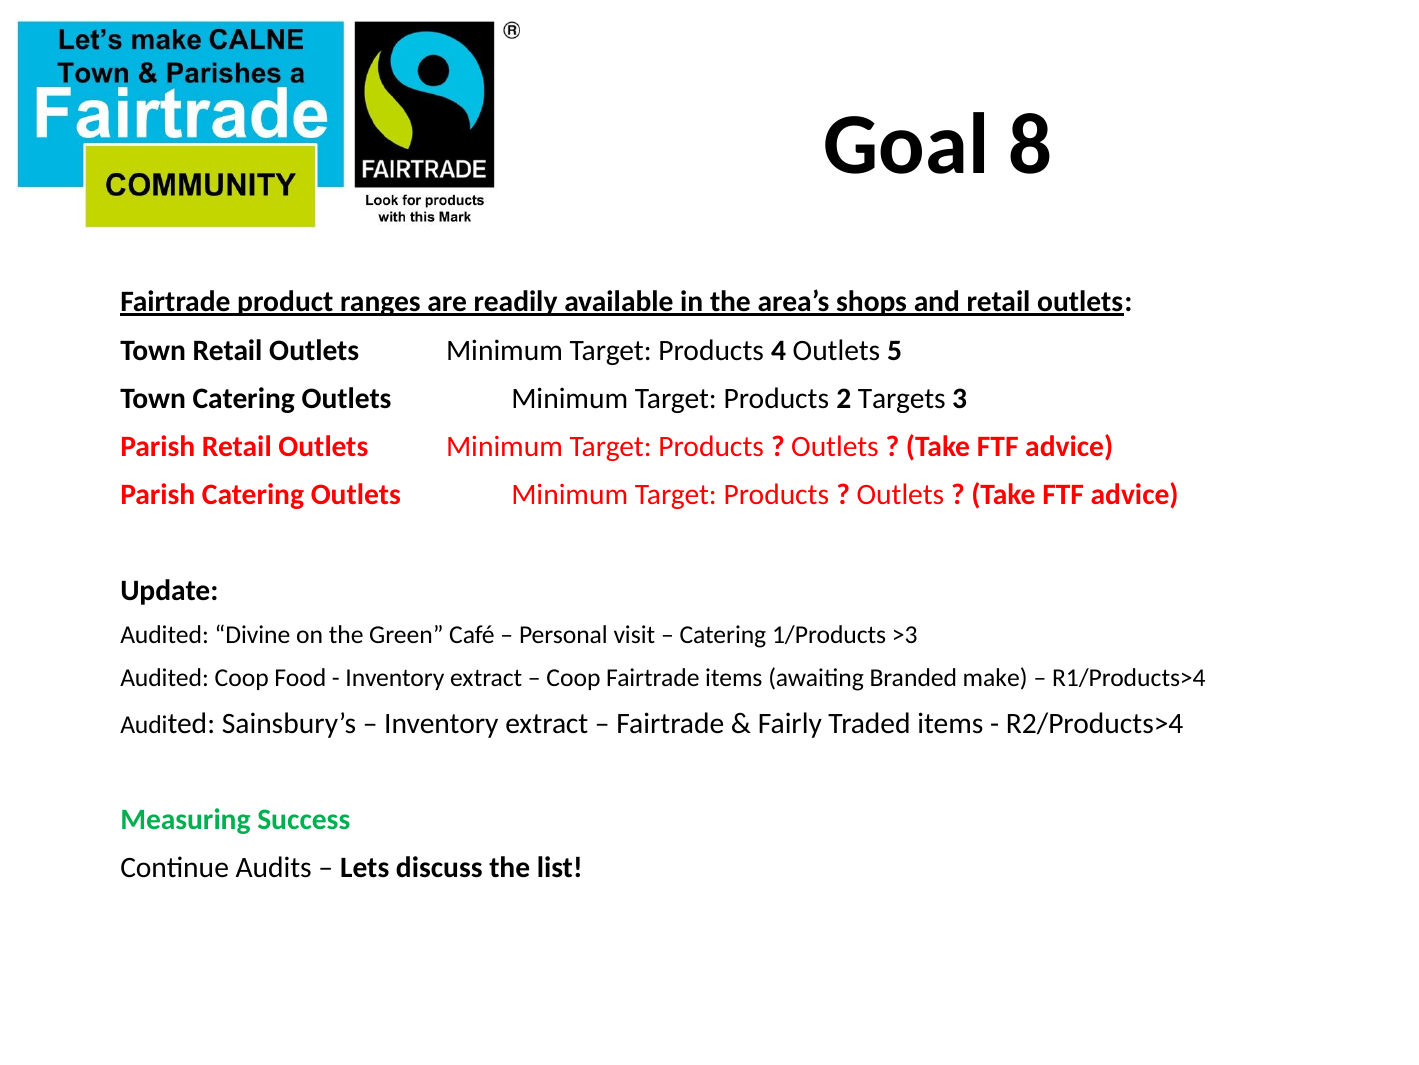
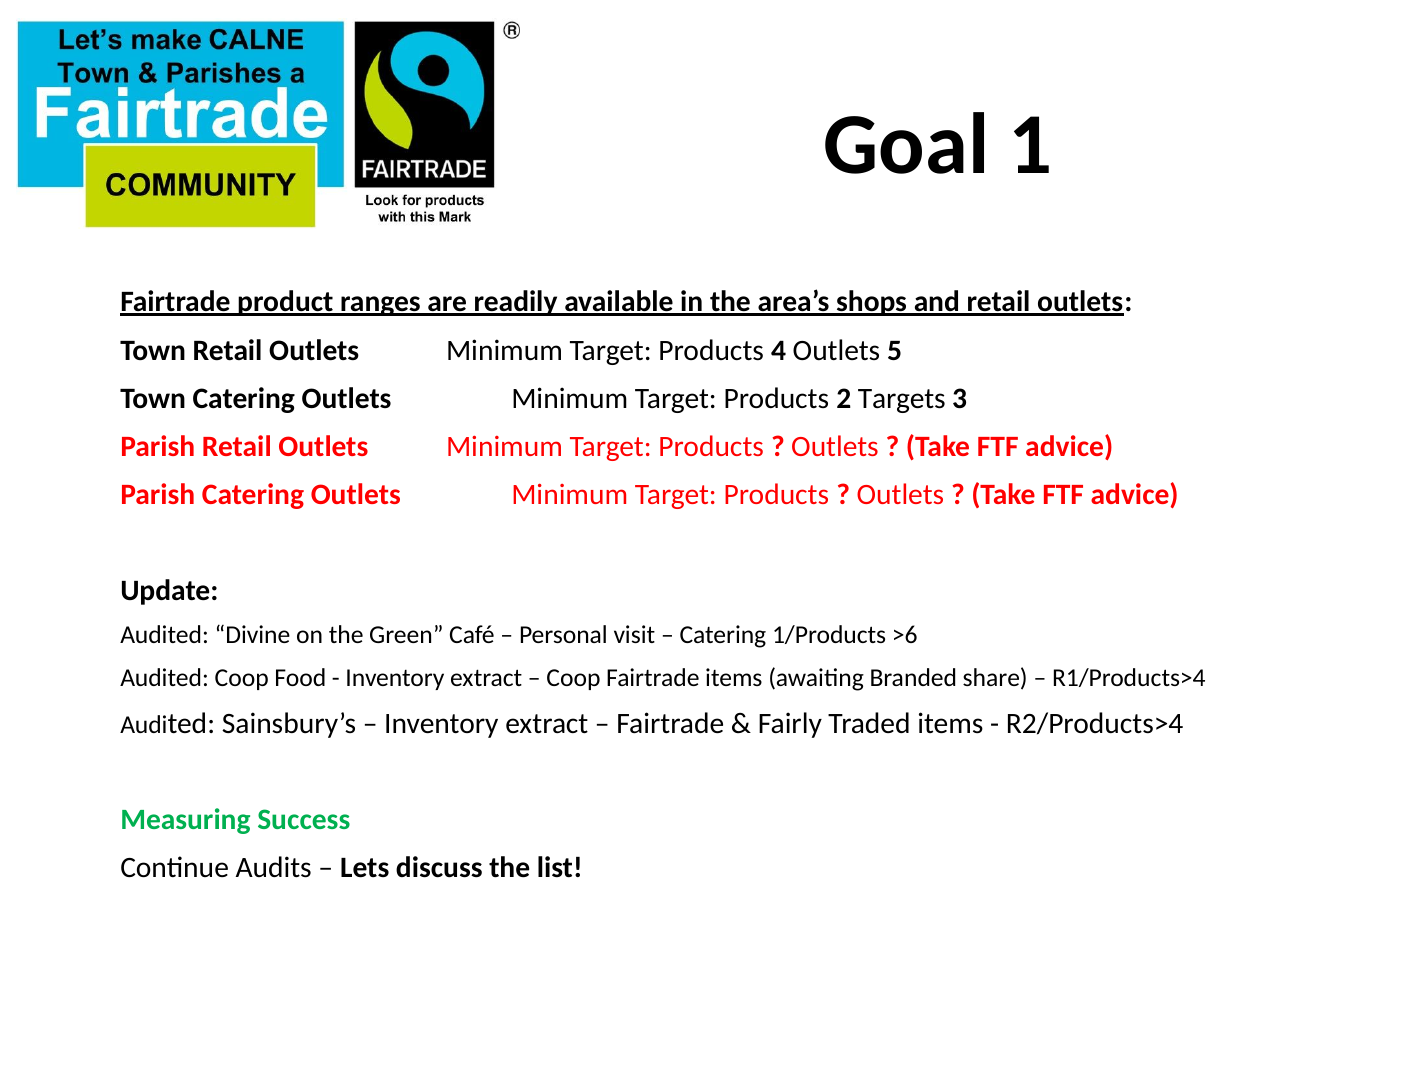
8: 8 -> 1 (1031, 145)
>3: >3 -> >6 (905, 635)
make: make -> share (995, 677)
